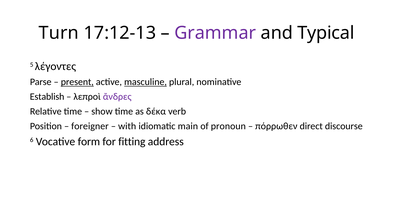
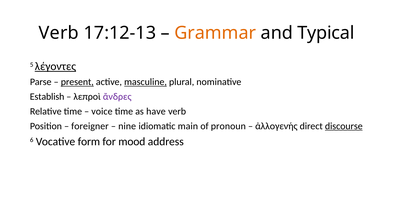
Turn: Turn -> Verb (59, 33)
Grammar colour: purple -> orange (215, 33)
λέγοντες underline: none -> present (55, 66)
show: show -> voice (102, 111)
δέκα: δέκα -> have (156, 111)
with: with -> nine (127, 126)
πόρρωθεν: πόρρωθεν -> ἀλλογενής (276, 126)
discourse underline: none -> present (344, 126)
fitting: fitting -> mood (132, 142)
